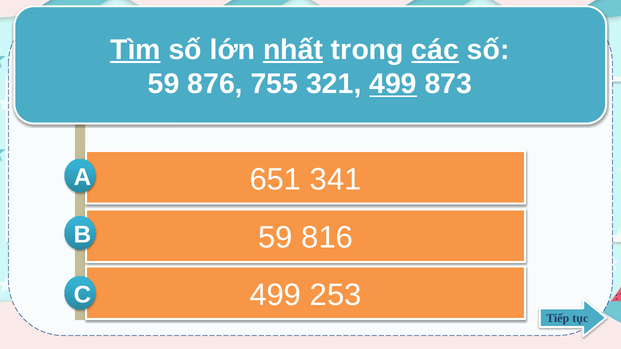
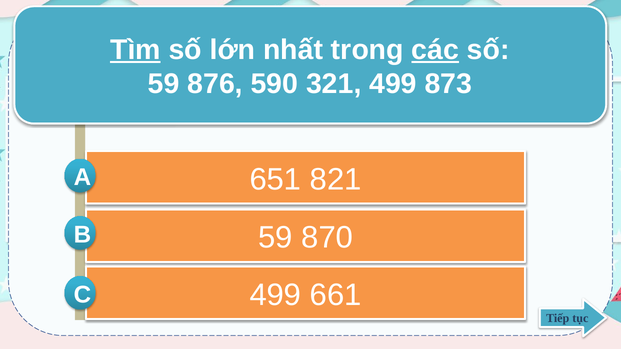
nhất underline: present -> none (293, 50)
755: 755 -> 590 (274, 84)
499 underline: present -> none (393, 84)
341: 341 -> 821 (336, 180)
816: 816 -> 870 (327, 238)
253: 253 -> 661 (336, 295)
